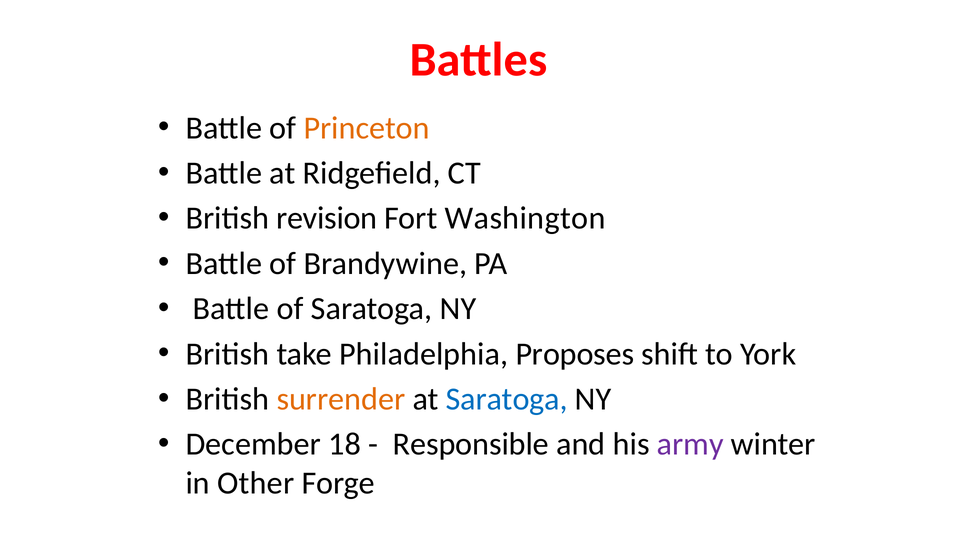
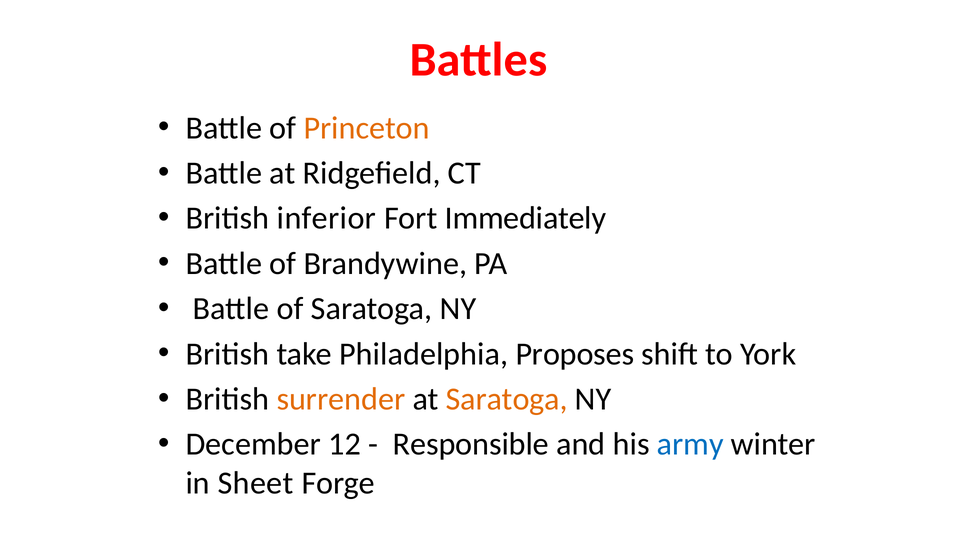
revision: revision -> inferior (326, 218)
Washington: Washington -> Immediately (525, 218)
Saratoga colour: blue -> orange (507, 399)
18: 18 -> 12 (345, 444)
army colour: purple -> blue (690, 444)
Other: Other -> Sheet (256, 483)
